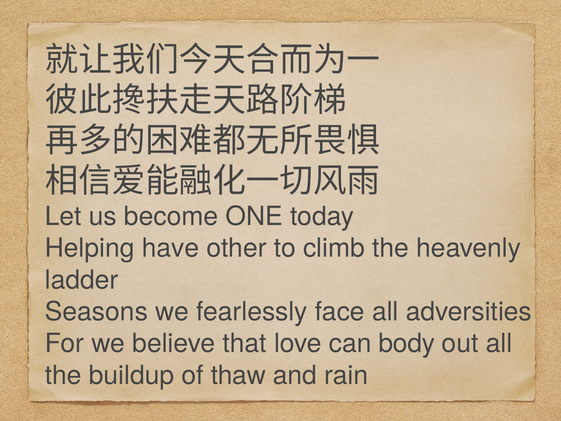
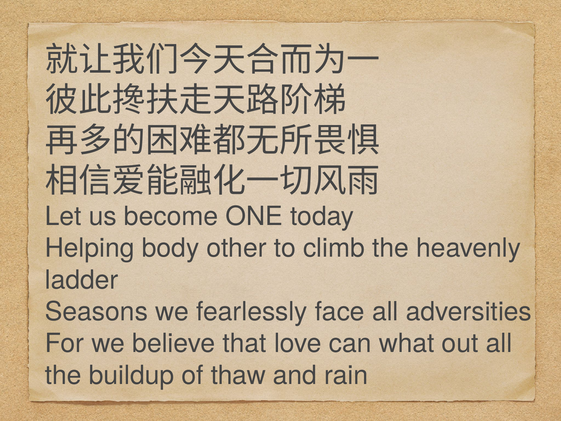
have: have -> body (171, 248)
body: body -> what (407, 343)
